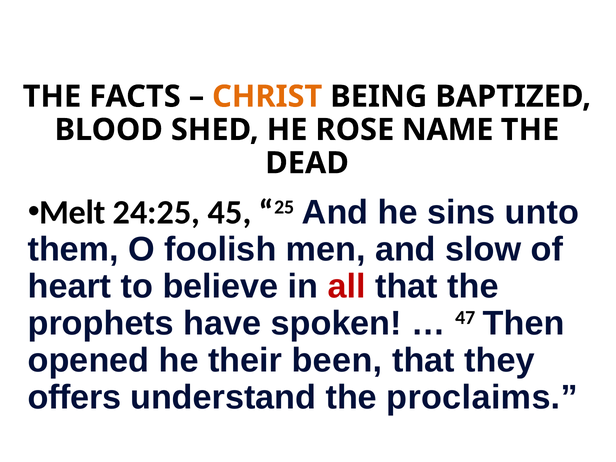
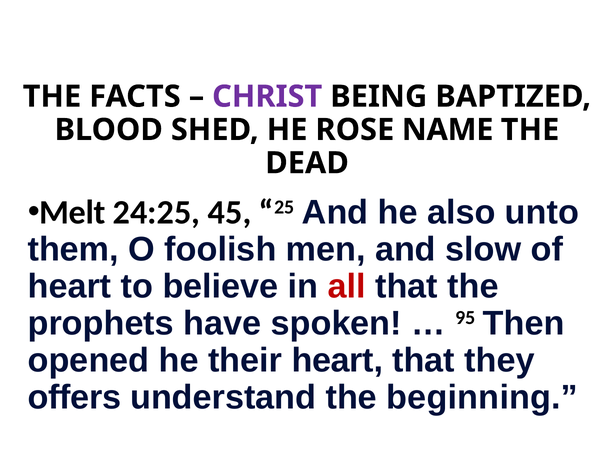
CHRIST colour: orange -> purple (267, 97)
sins: sins -> also (461, 212)
47: 47 -> 95 (465, 318)
their been: been -> heart (337, 360)
proclaims: proclaims -> beginning (482, 397)
